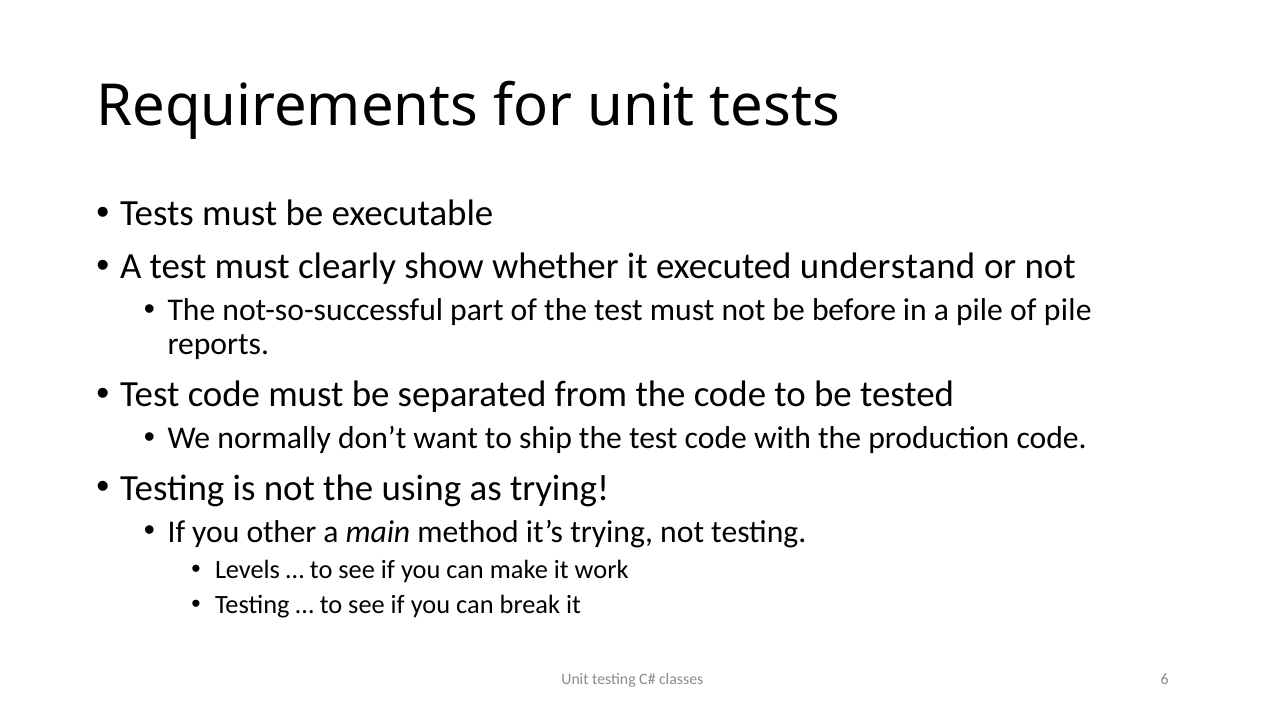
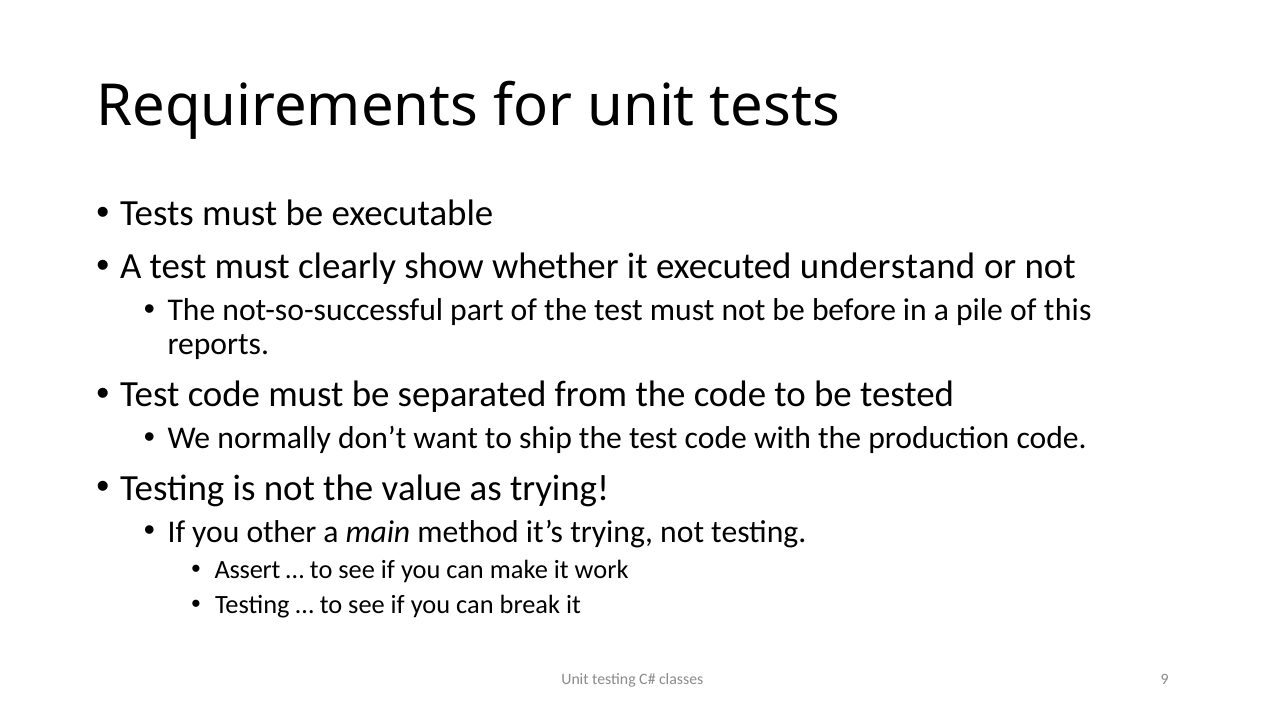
of pile: pile -> this (1068, 311)
using: using -> value (422, 489)
Levels: Levels -> Assert (248, 570)
6: 6 -> 9 (1165, 679)
